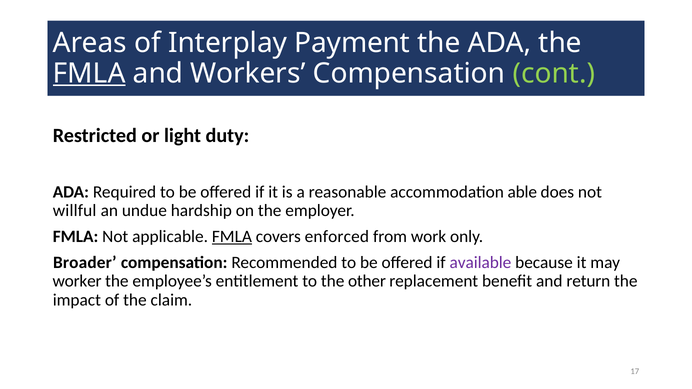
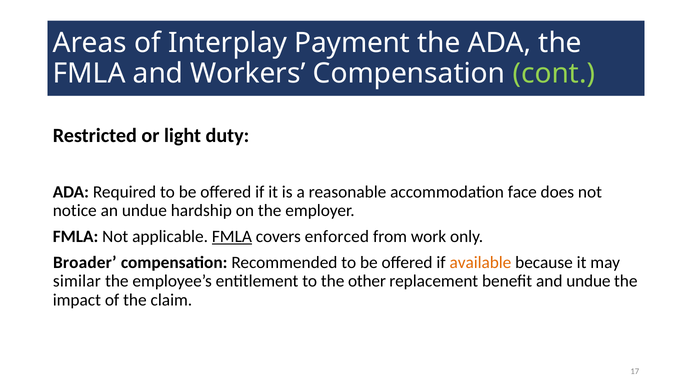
FMLA underline: present -> none (89, 73)
able: able -> face (522, 192)
willful: willful -> notice (75, 211)
available colour: purple -> orange (480, 263)
worker: worker -> similar (77, 281)
and return: return -> undue (588, 281)
